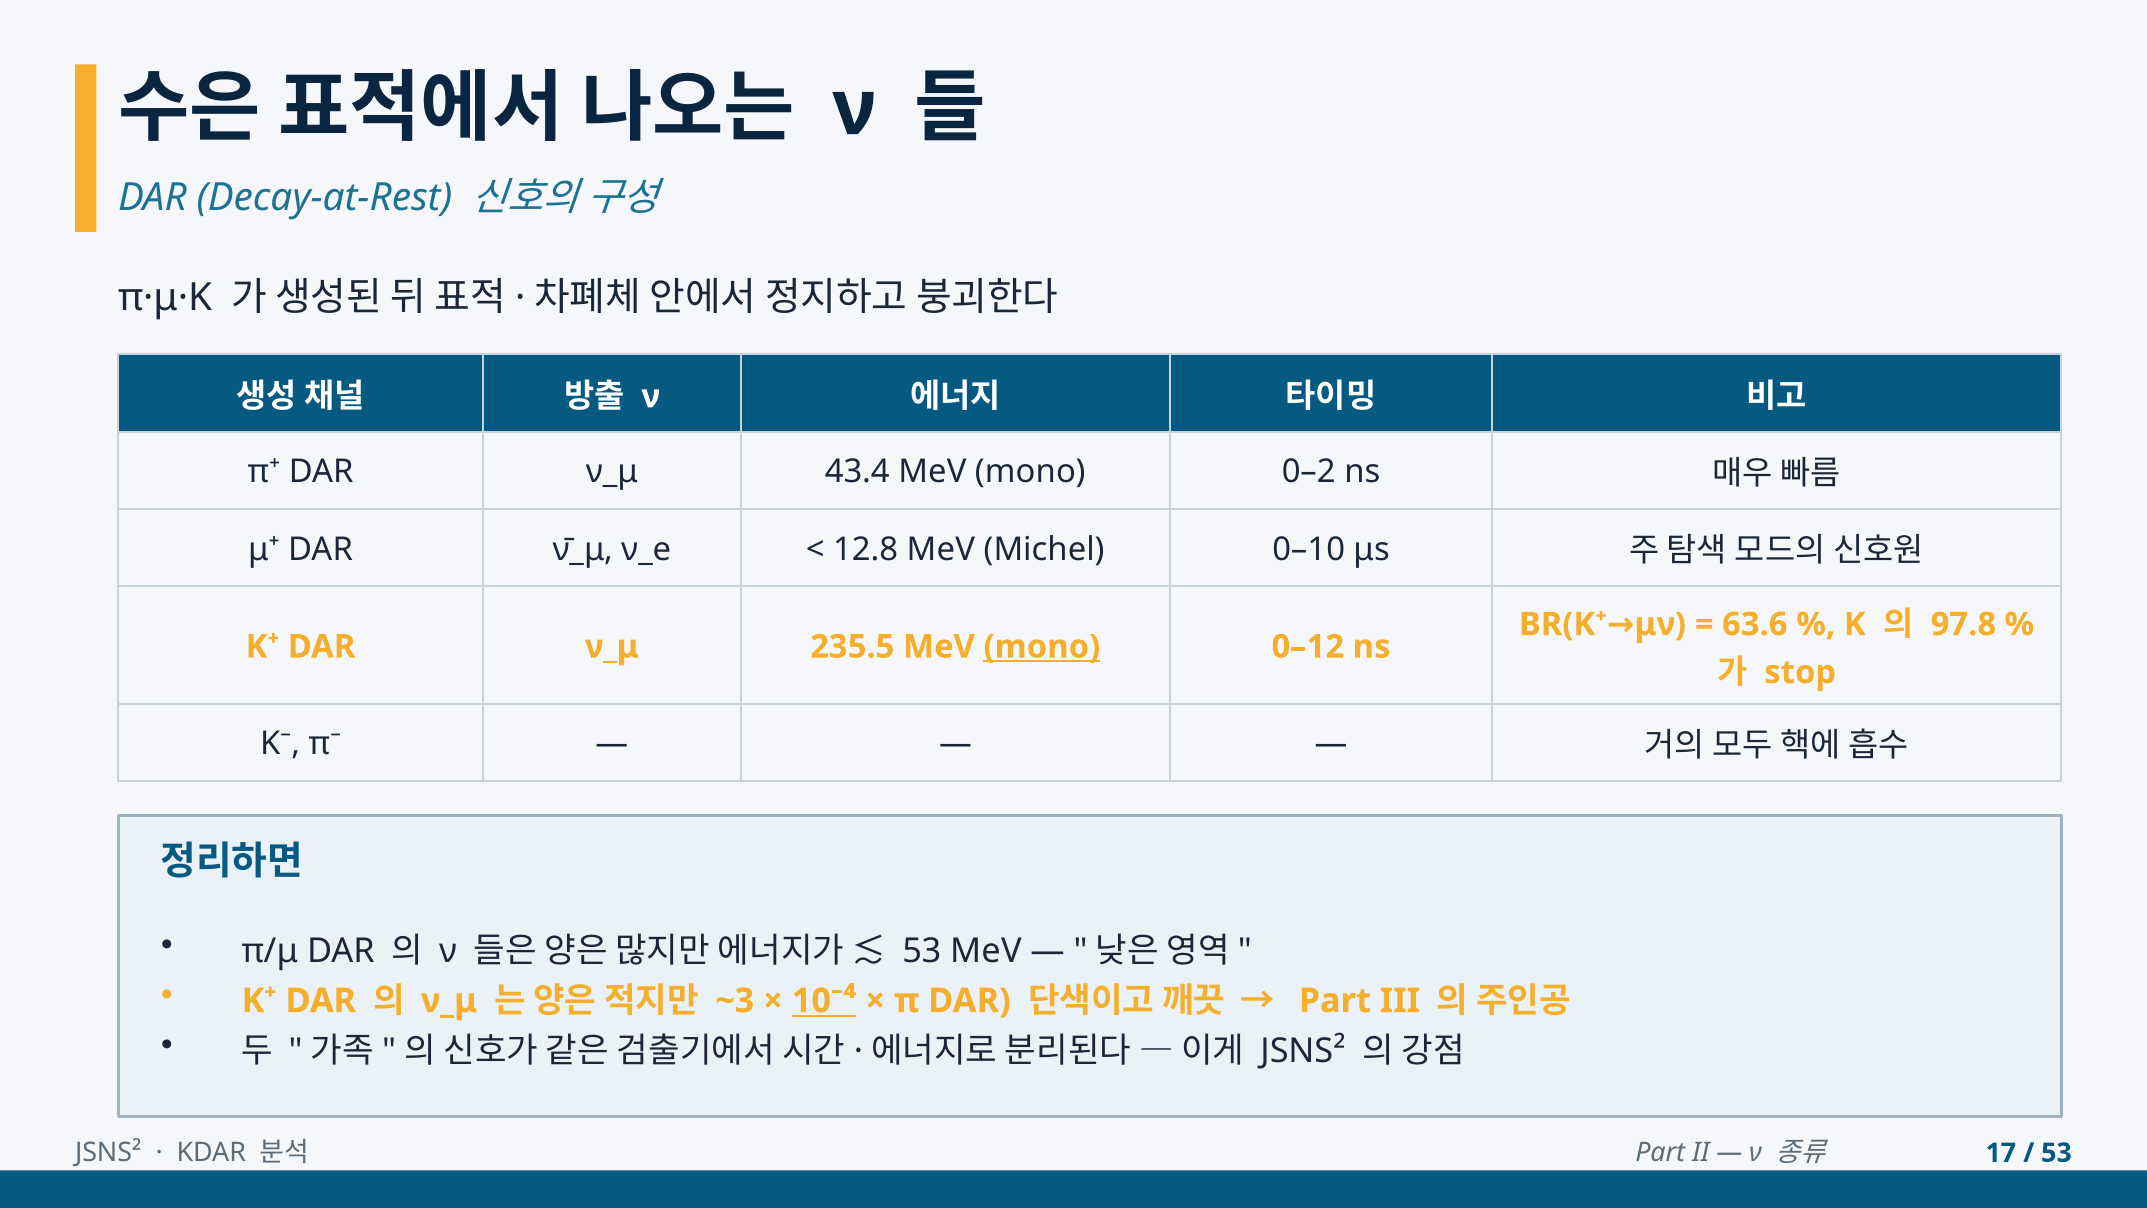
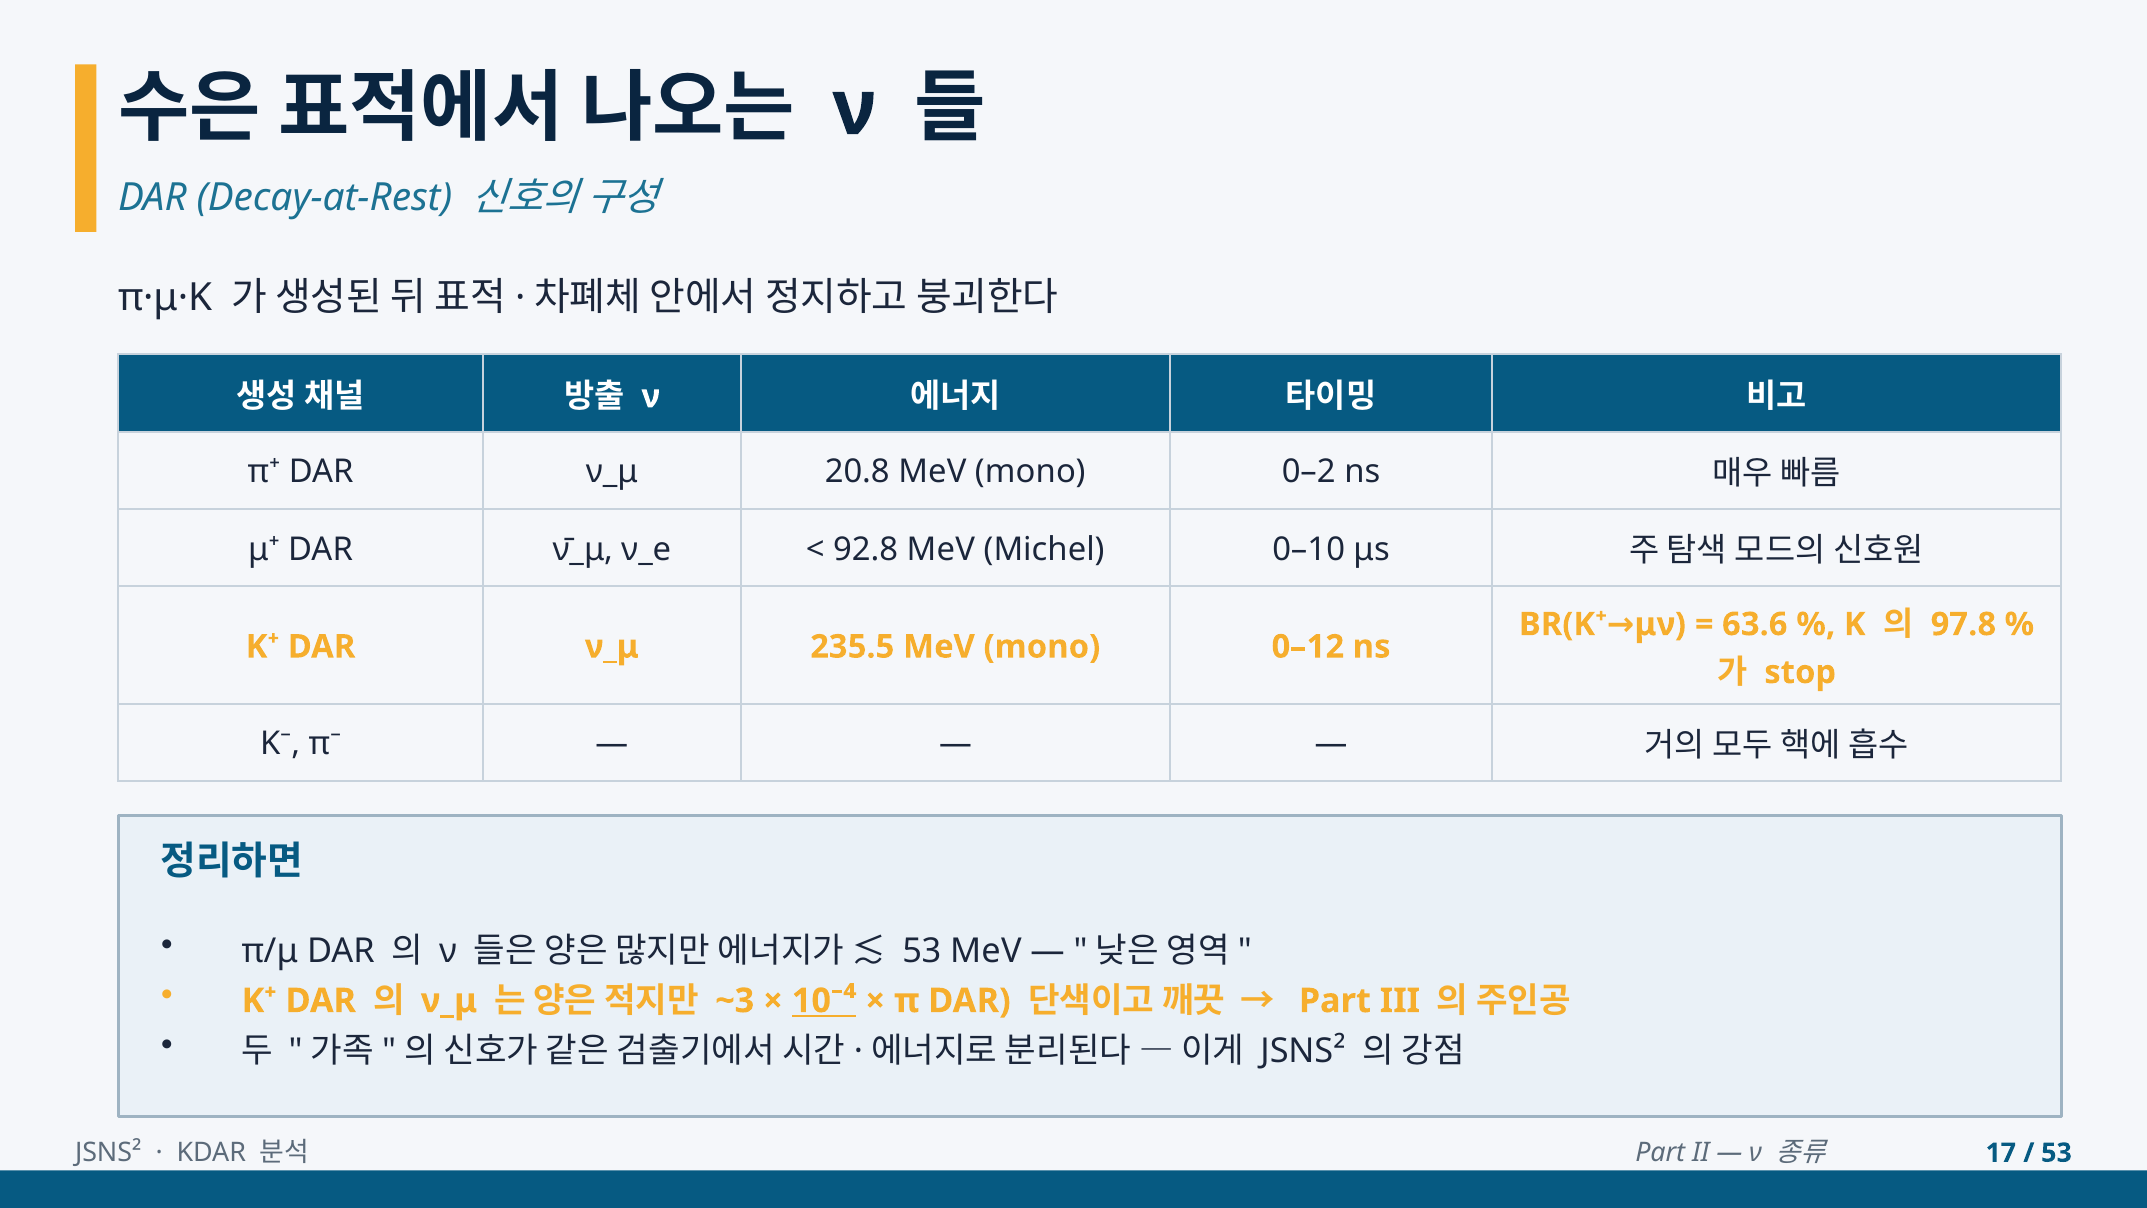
43.4: 43.4 -> 20.8 (857, 472)
12.8: 12.8 -> 92.8 (866, 549)
mono underline: present -> none (1042, 647)
